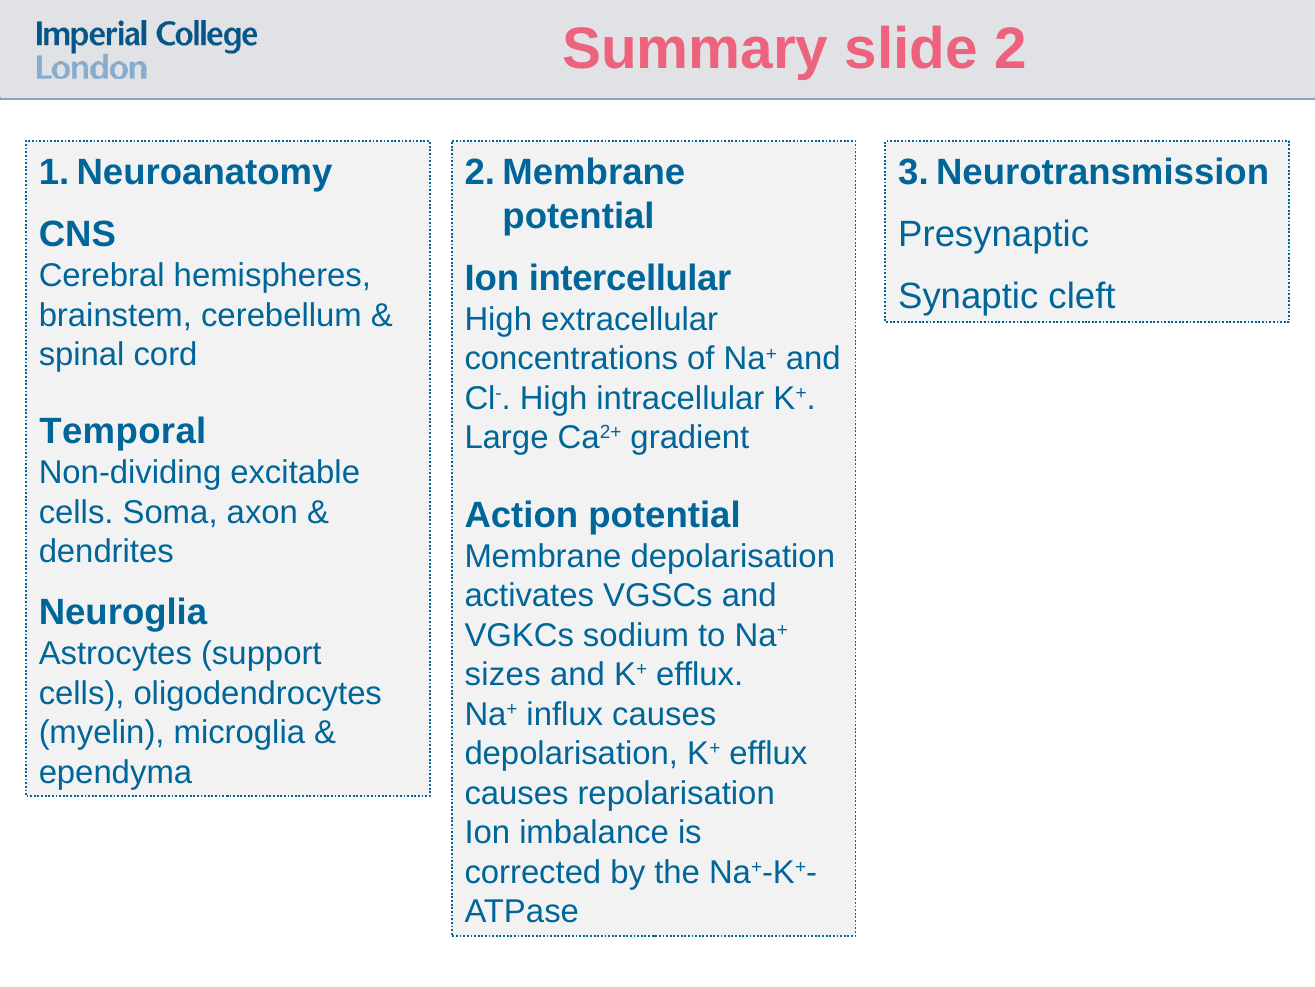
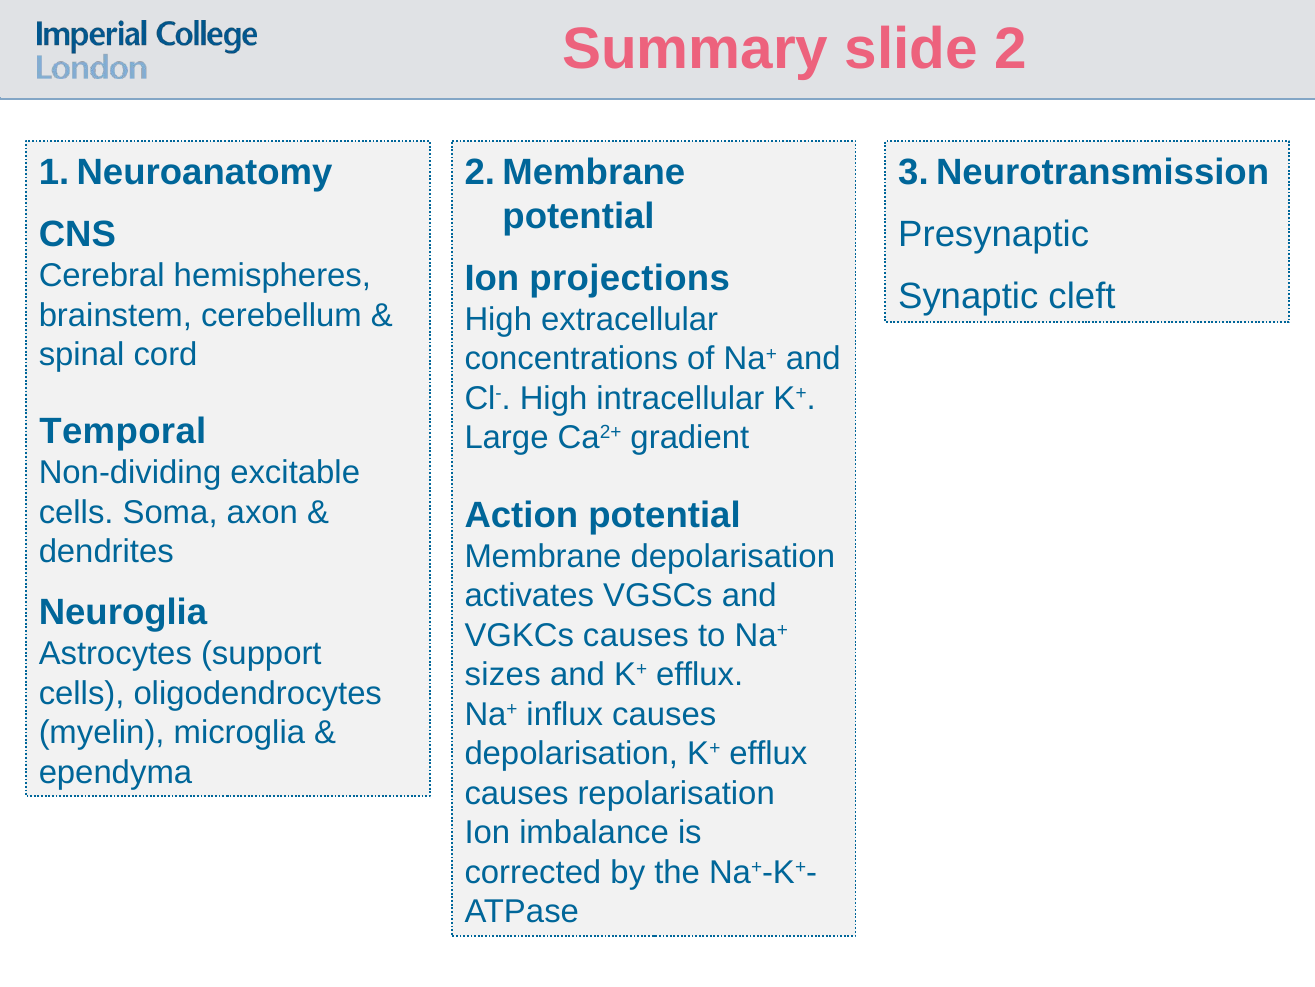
intercellular: intercellular -> projections (630, 278)
VGKCs sodium: sodium -> causes (636, 635)
